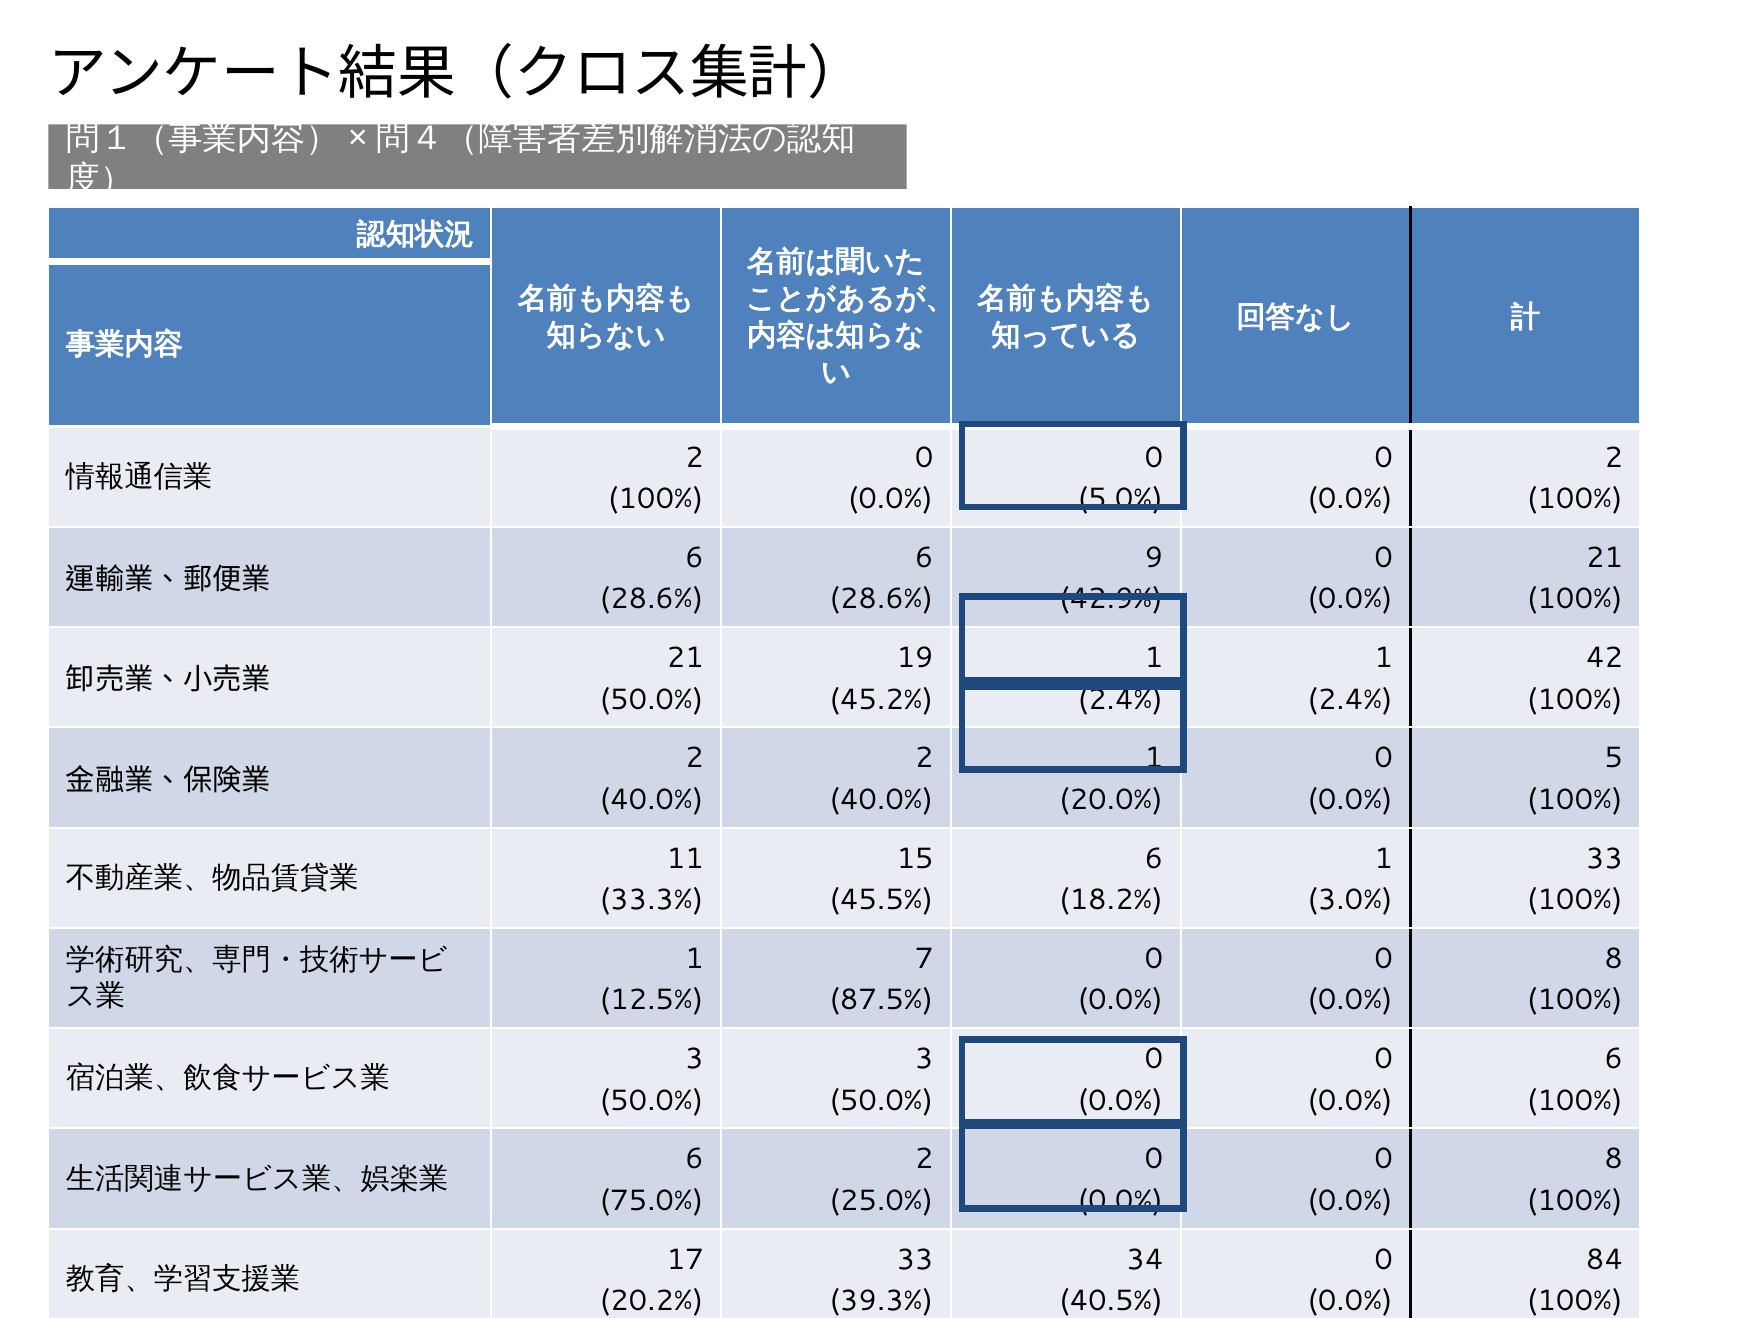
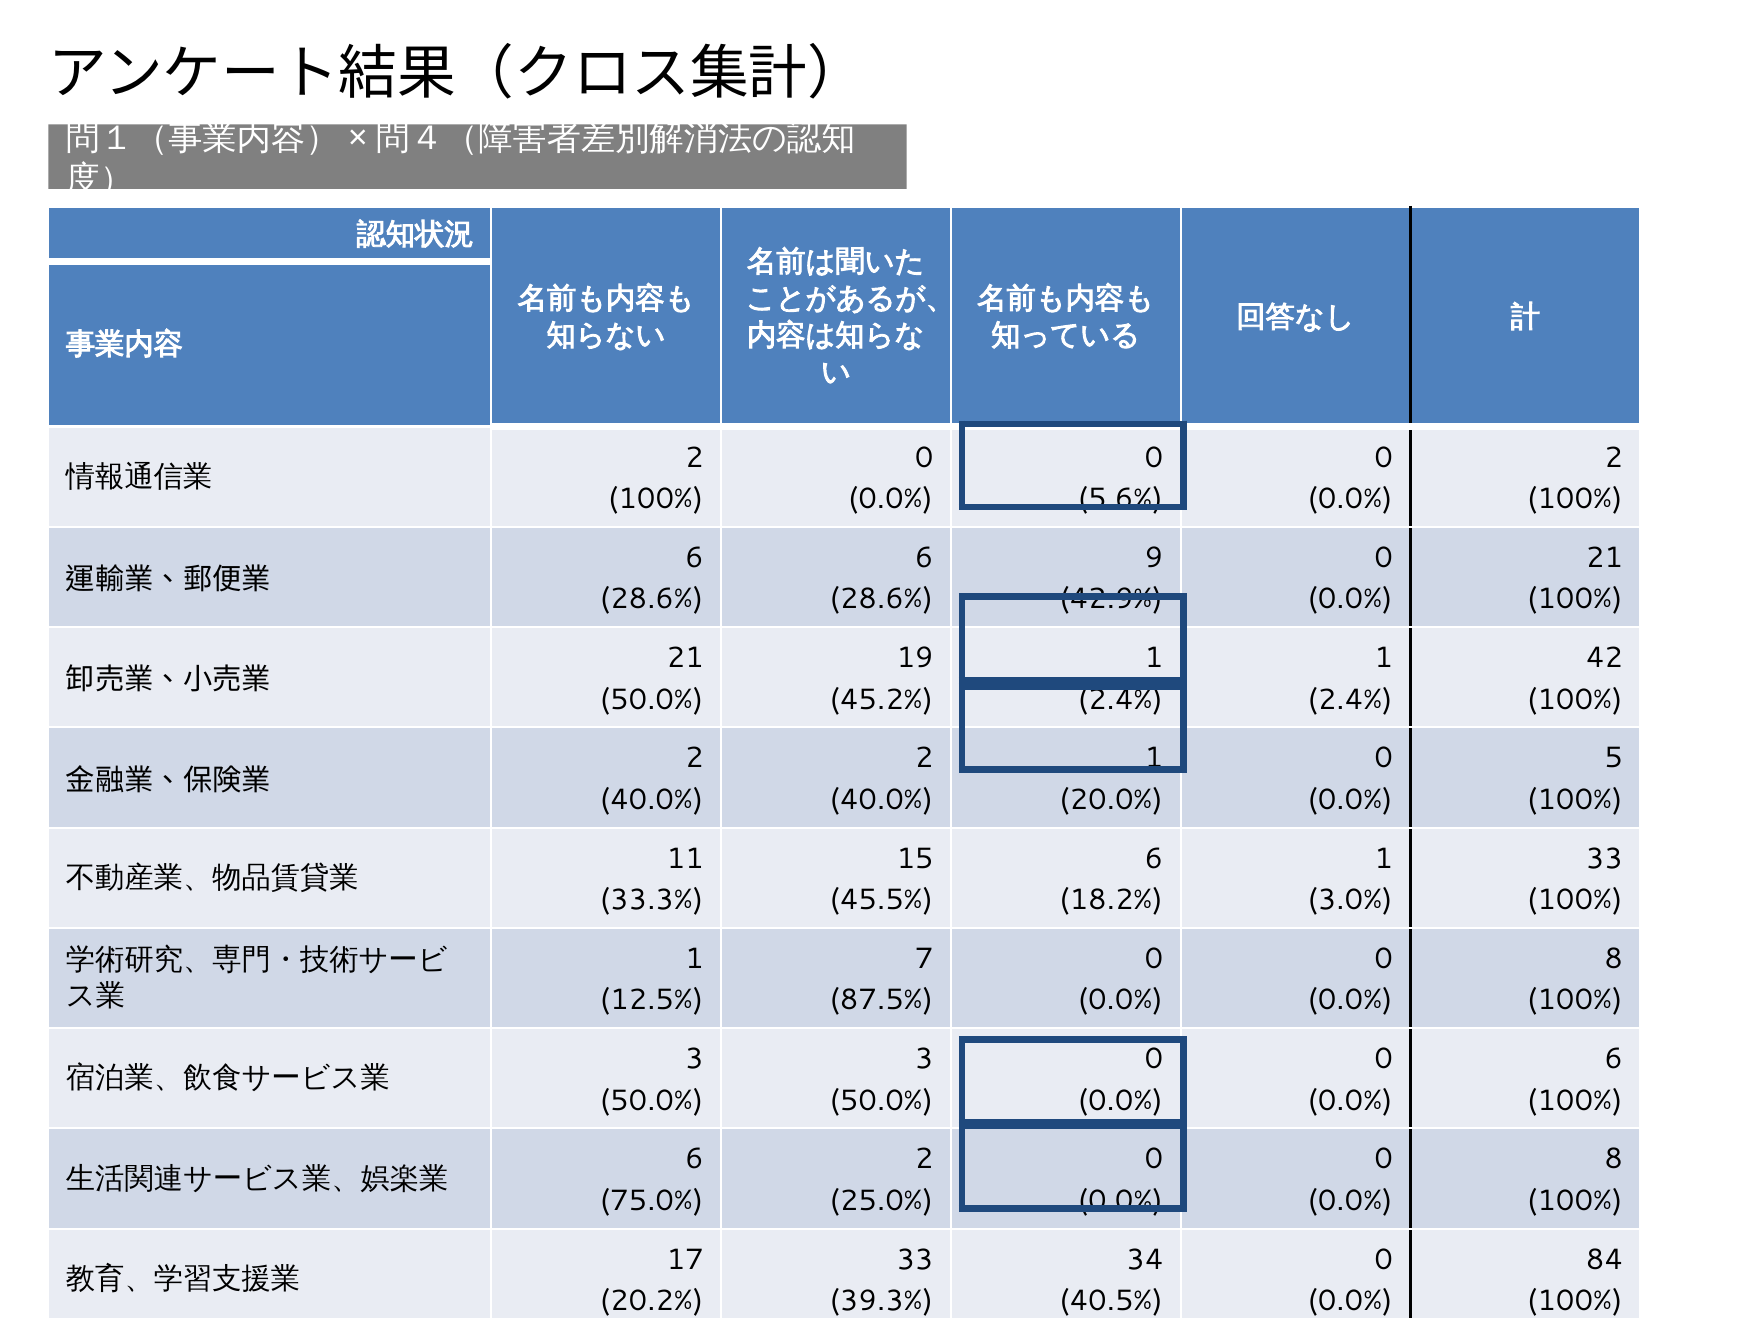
5.0%: 5.0% -> 5.6% (1120, 499)
